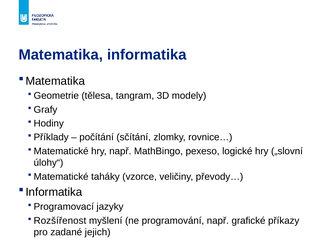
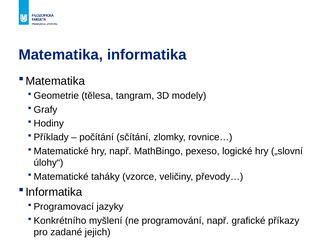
Rozšířenost: Rozšířenost -> Konkrétního (60, 221)
